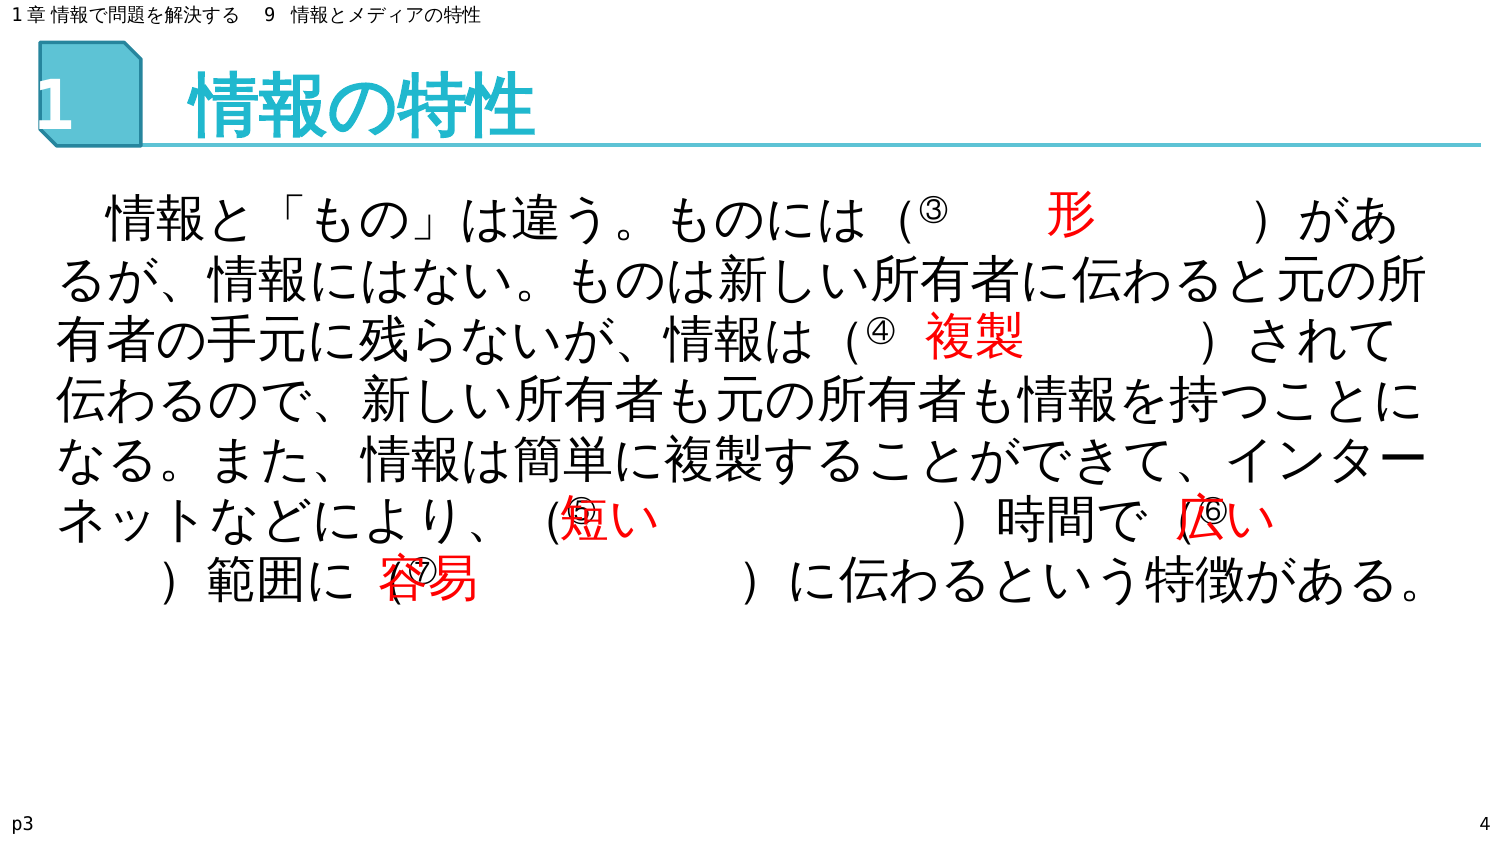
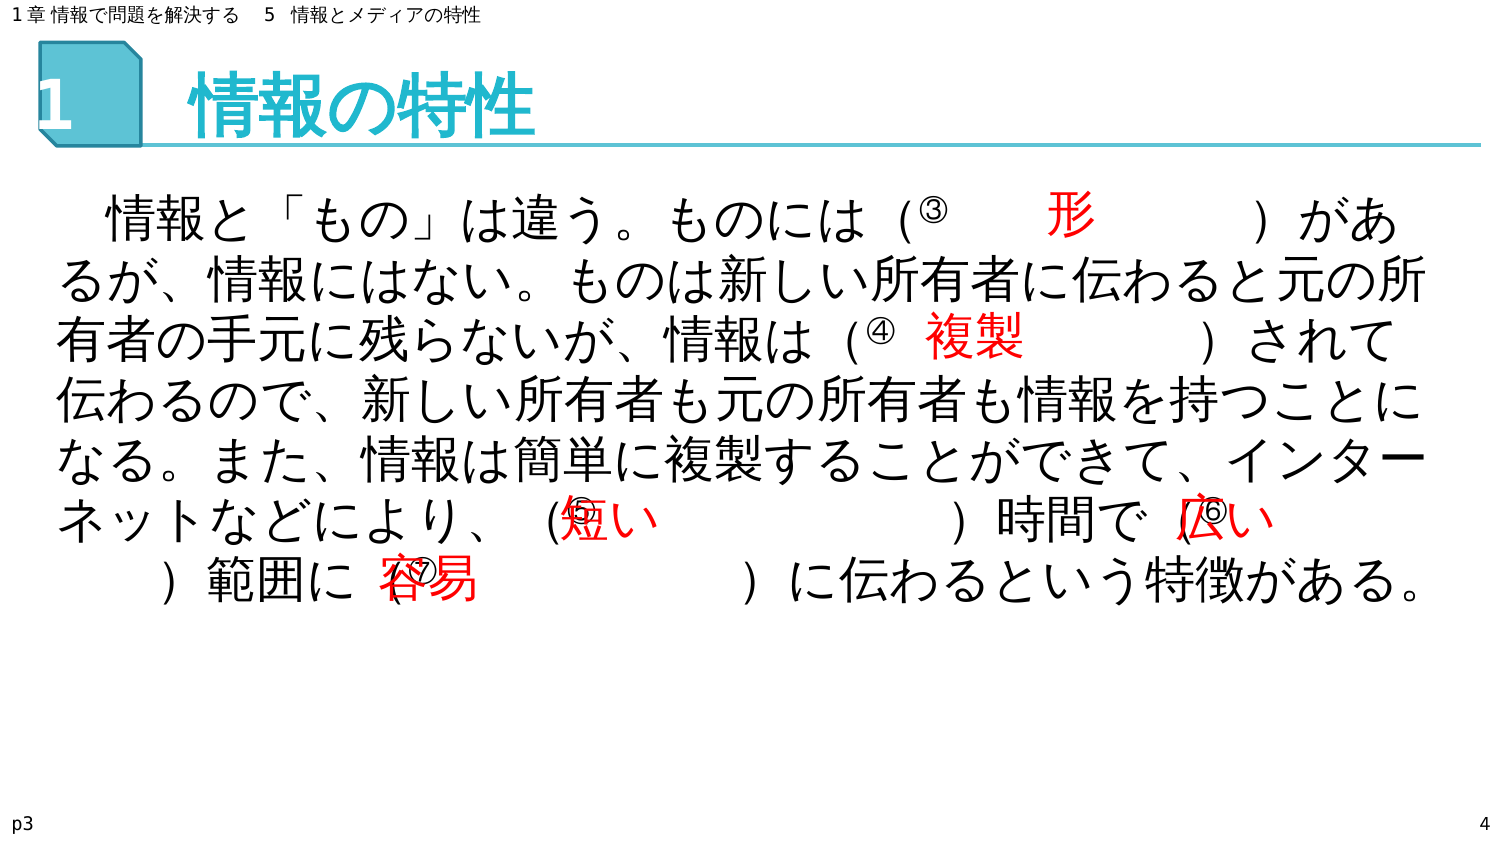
9: 9 -> 5 (270, 16)
